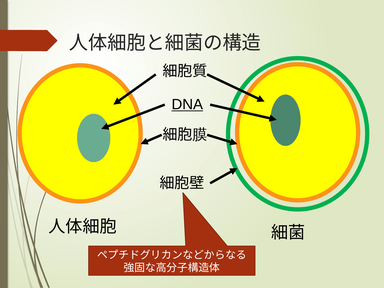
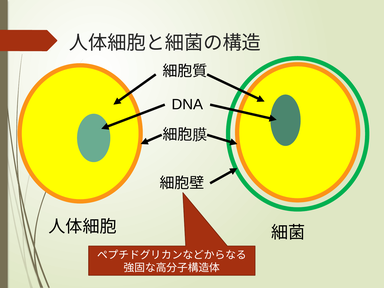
DNA underline: present -> none (187, 104)
